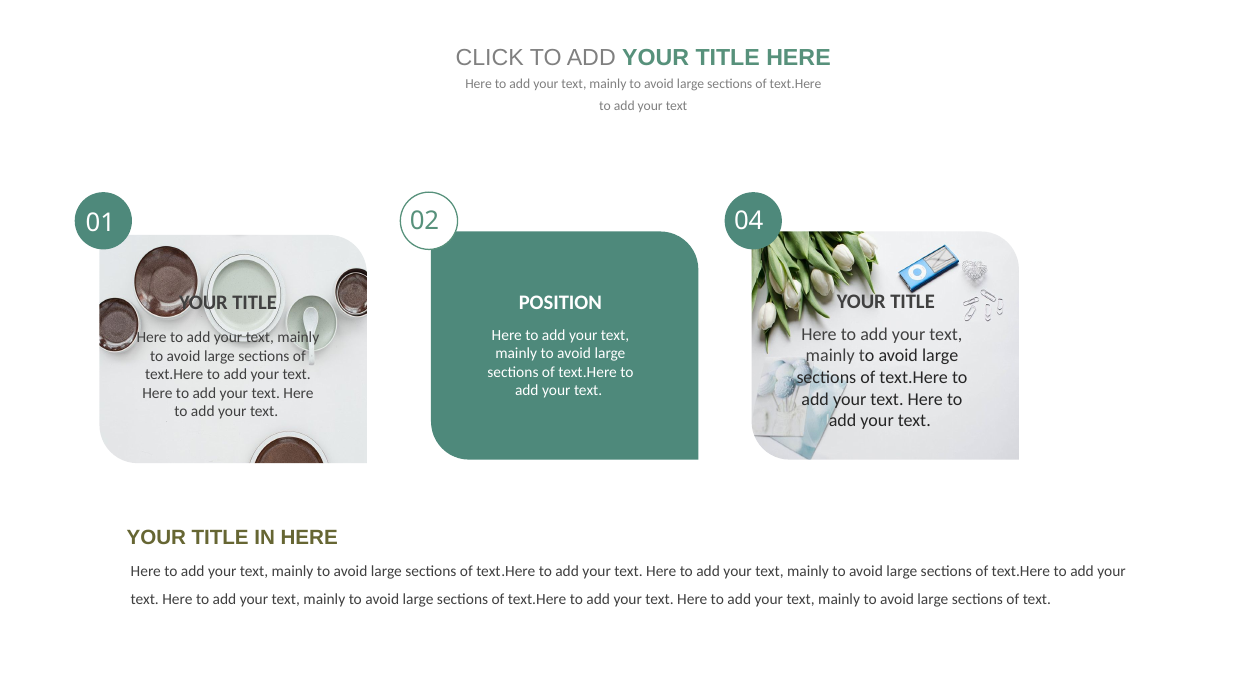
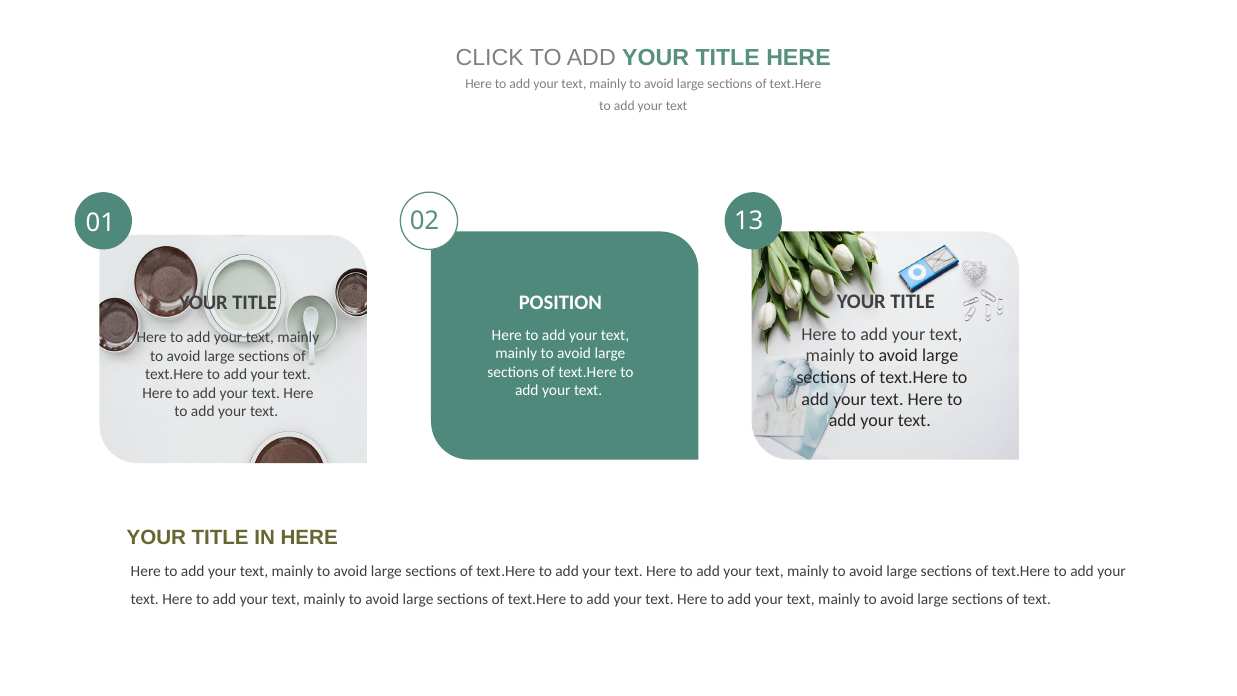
04: 04 -> 13 (749, 221)
